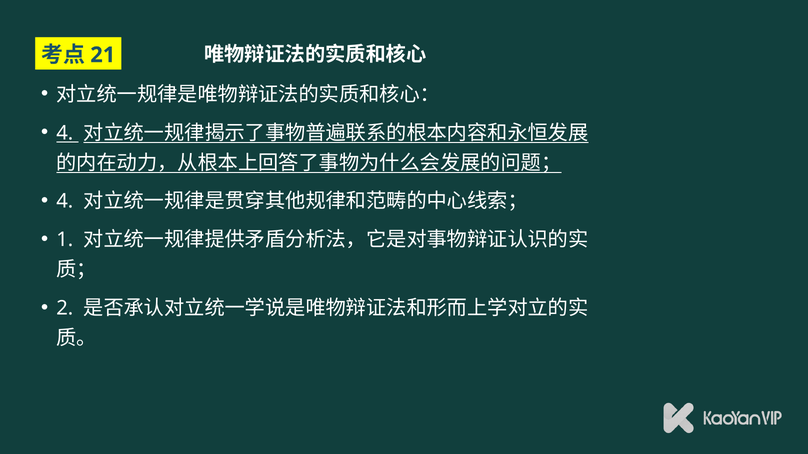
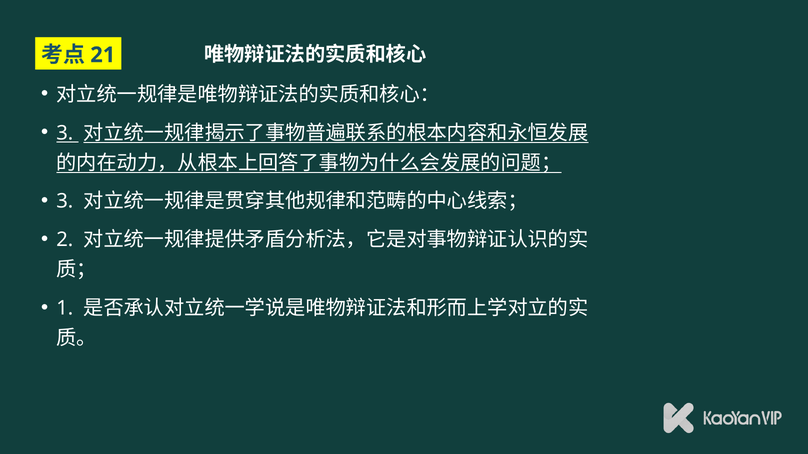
4: 4 -> 3 (65, 133)
4: 4 -> 3 (65, 201)
1: 1 -> 2 (65, 240)
2: 2 -> 1 (65, 308)
